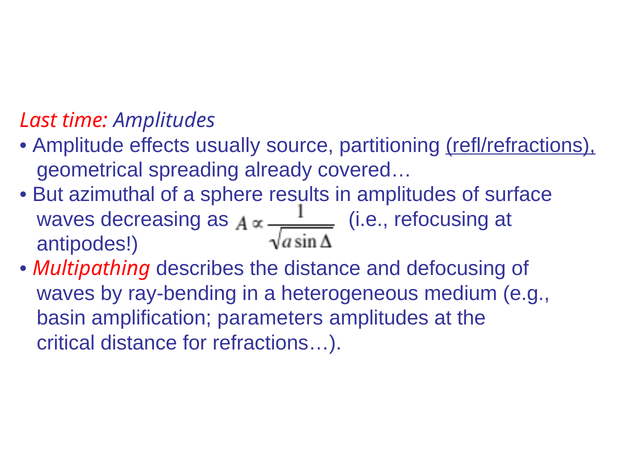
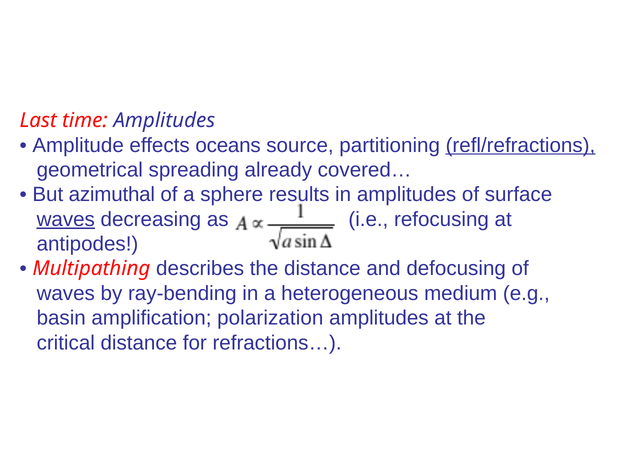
usually: usually -> oceans (228, 145)
waves underline: none -> present (66, 219)
parameters: parameters -> polarization (270, 318)
